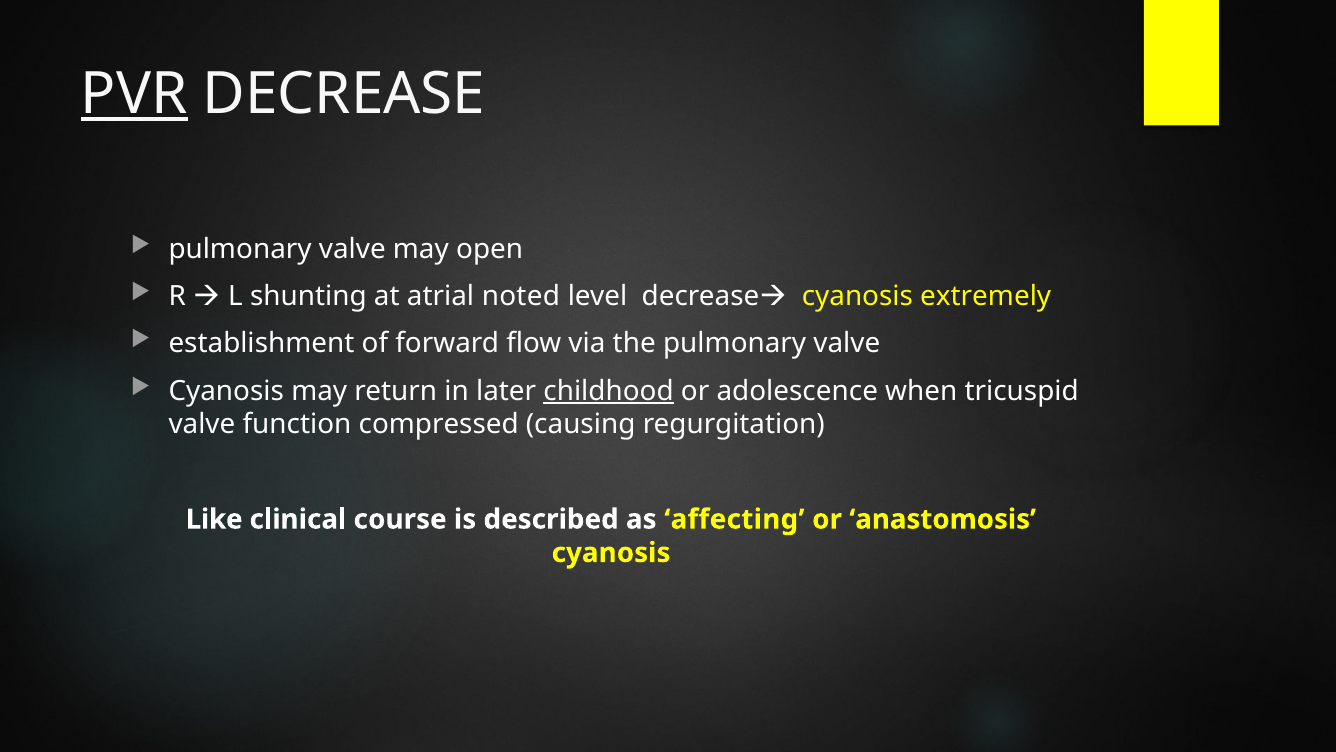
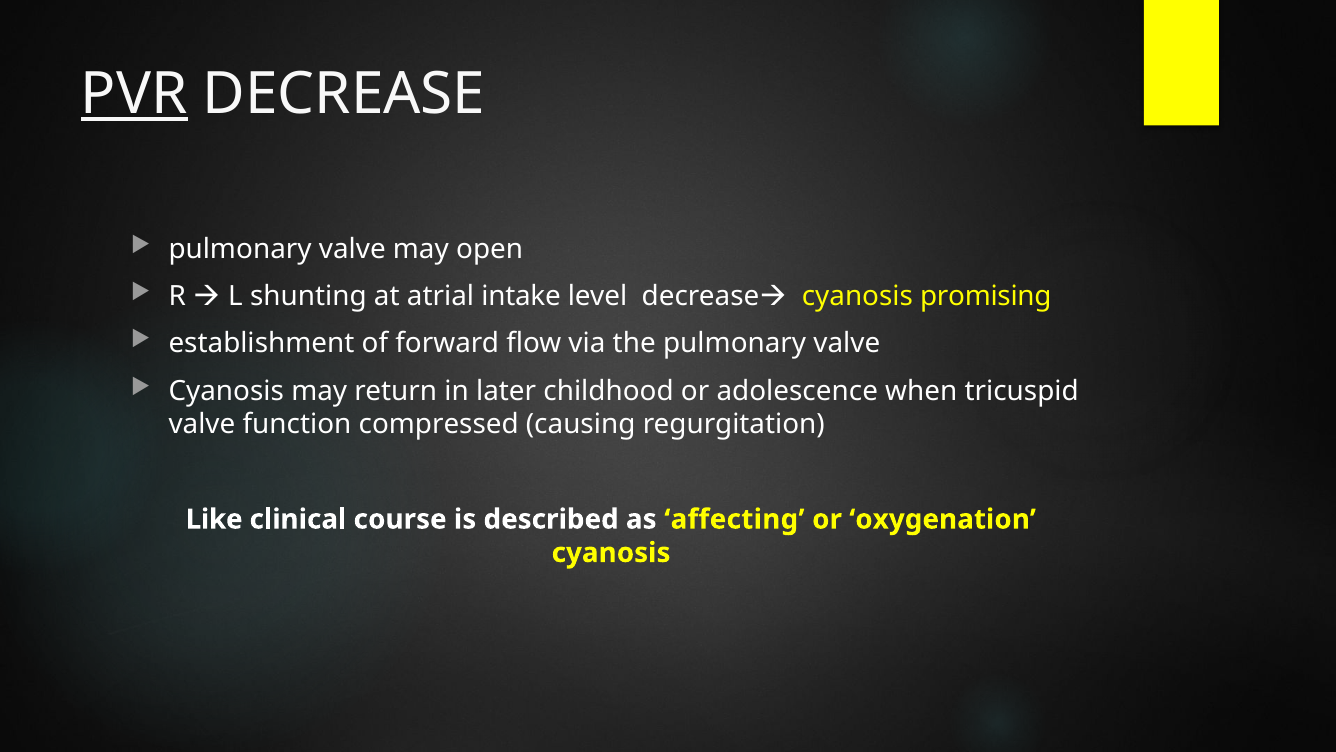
noted: noted -> intake (521, 296)
extremely: extremely -> promising (986, 296)
childhood underline: present -> none (609, 391)
anastomosis: anastomosis -> oxygenation (943, 519)
